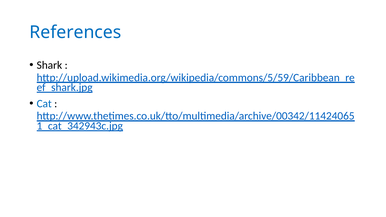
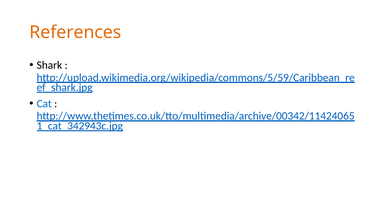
References colour: blue -> orange (75, 32)
